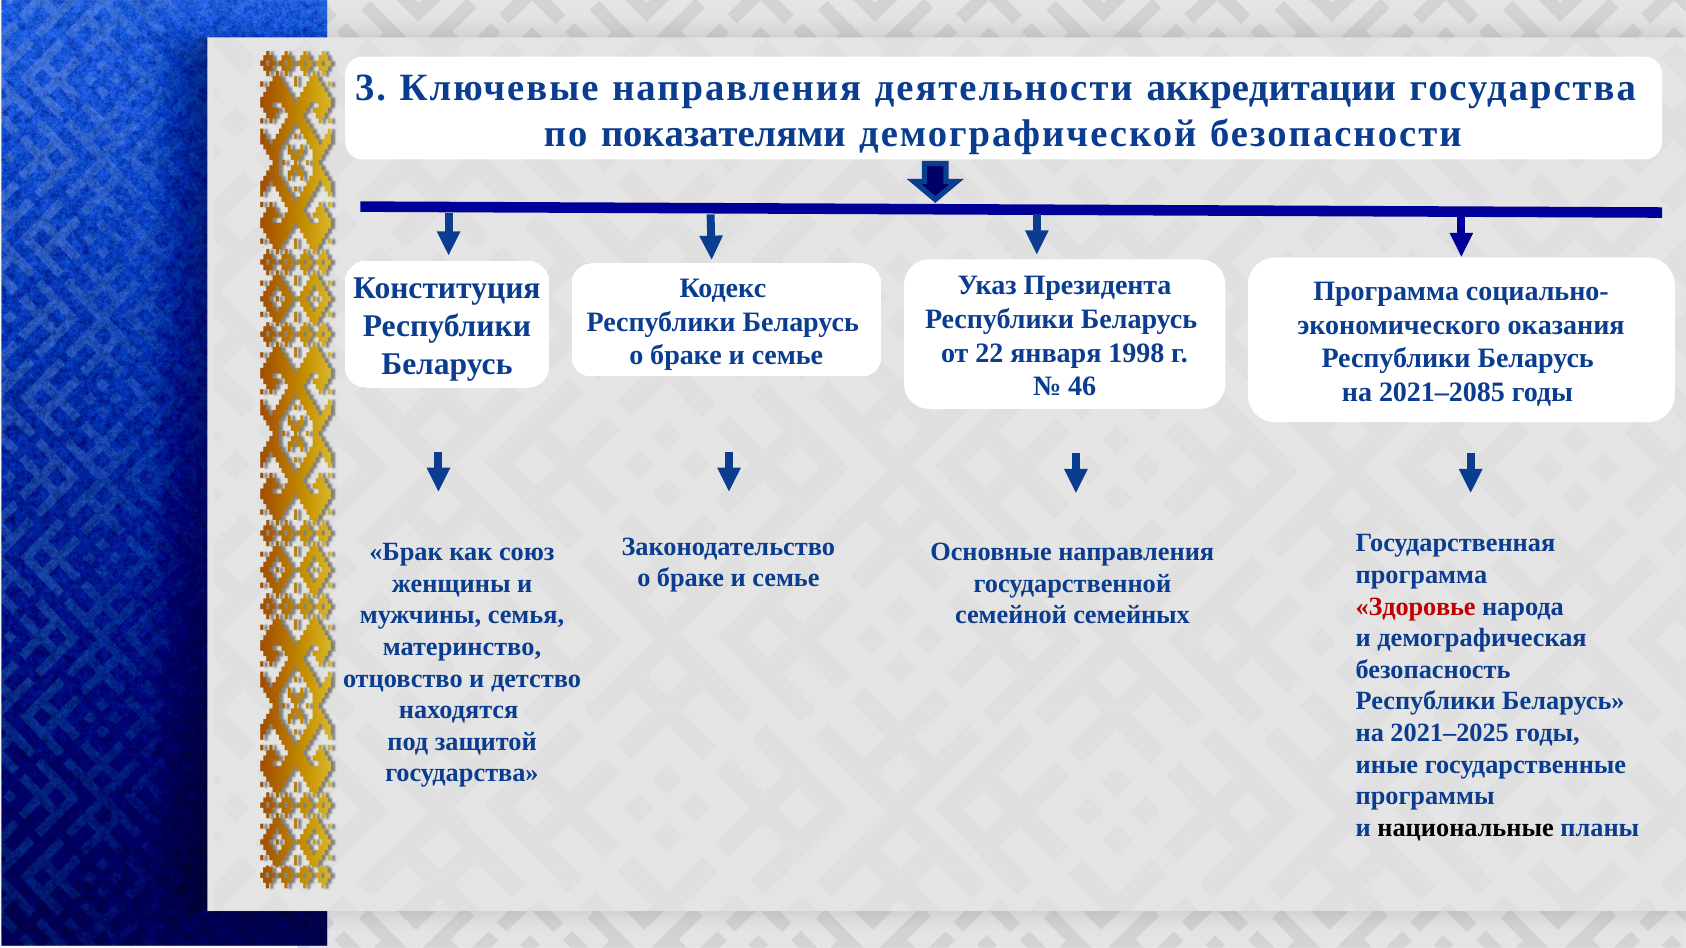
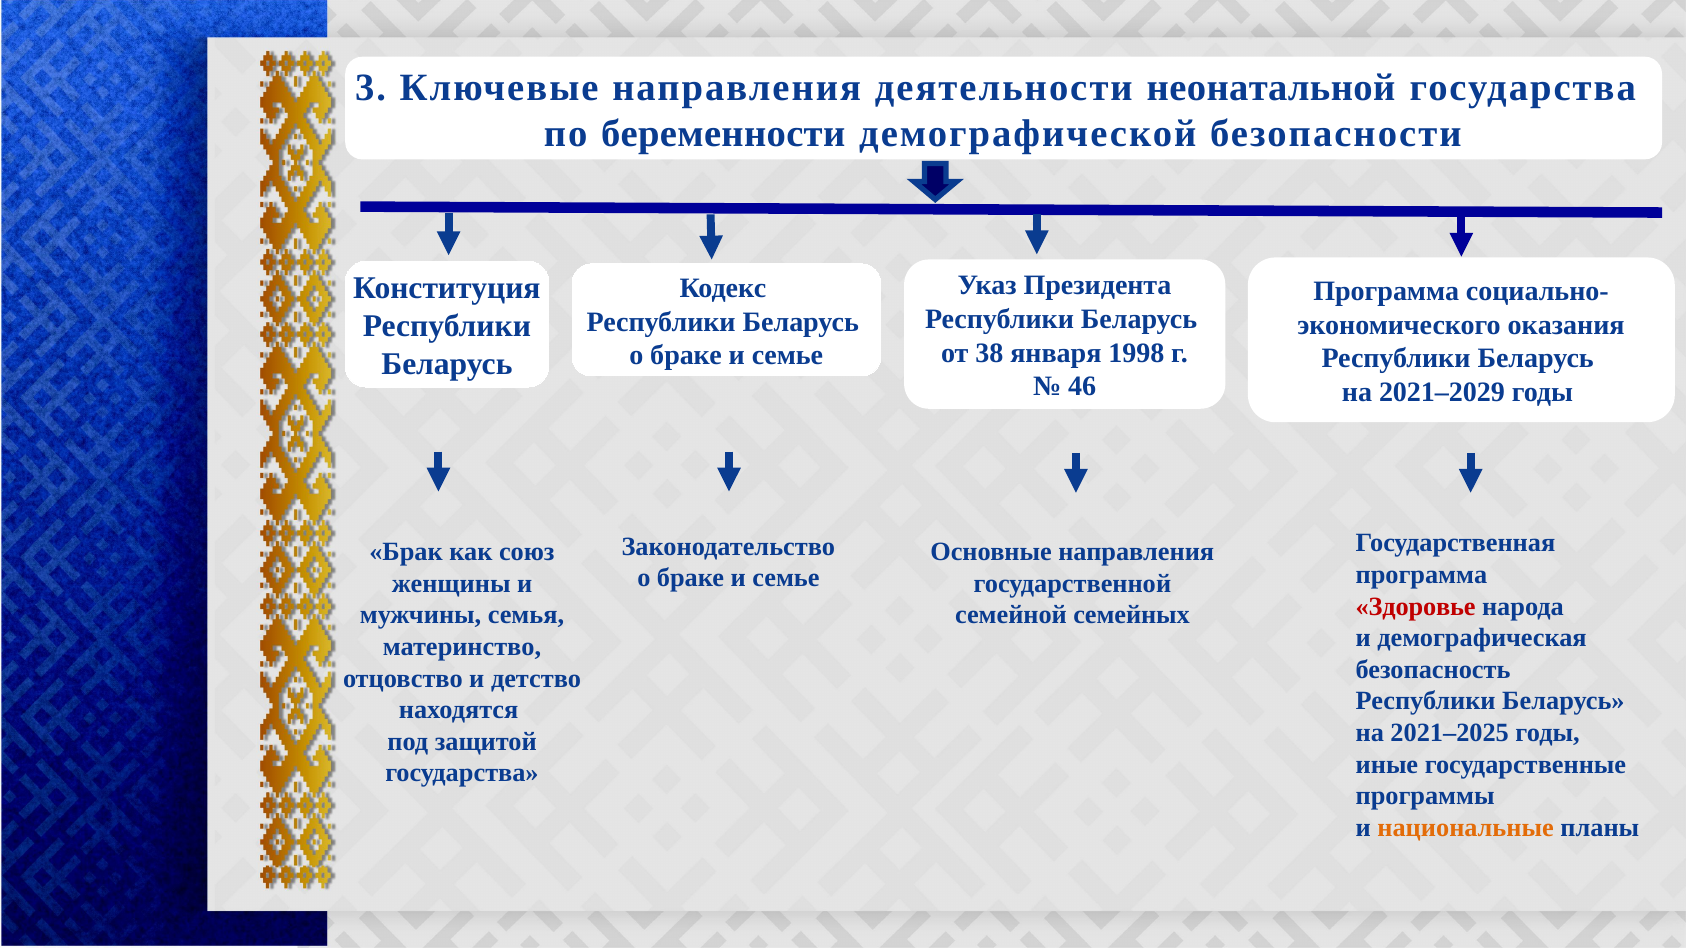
аккредитации: аккредитации -> неонатальной (1271, 88)
показателями: показателями -> беременности (723, 134)
22: 22 -> 38 (989, 353)
2021–2085: 2021–2085 -> 2021–2029 (1442, 392)
национальные colour: black -> orange (1466, 828)
